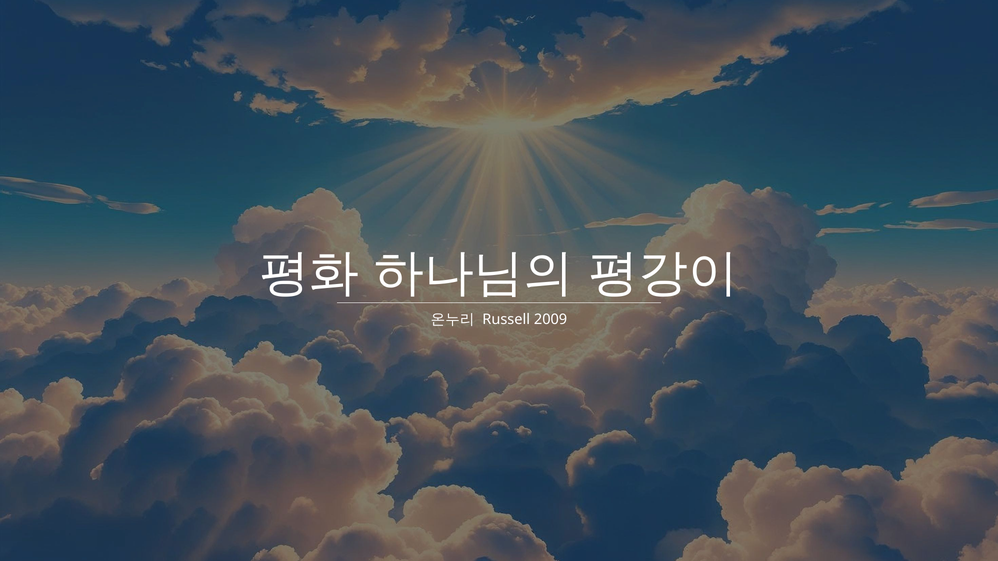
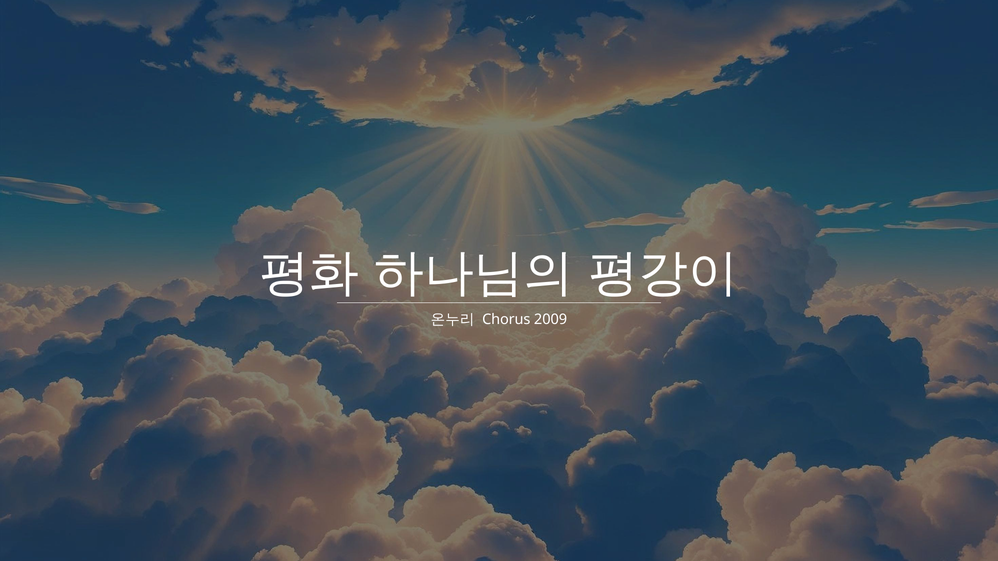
Russell: Russell -> Chorus (506, 320)
